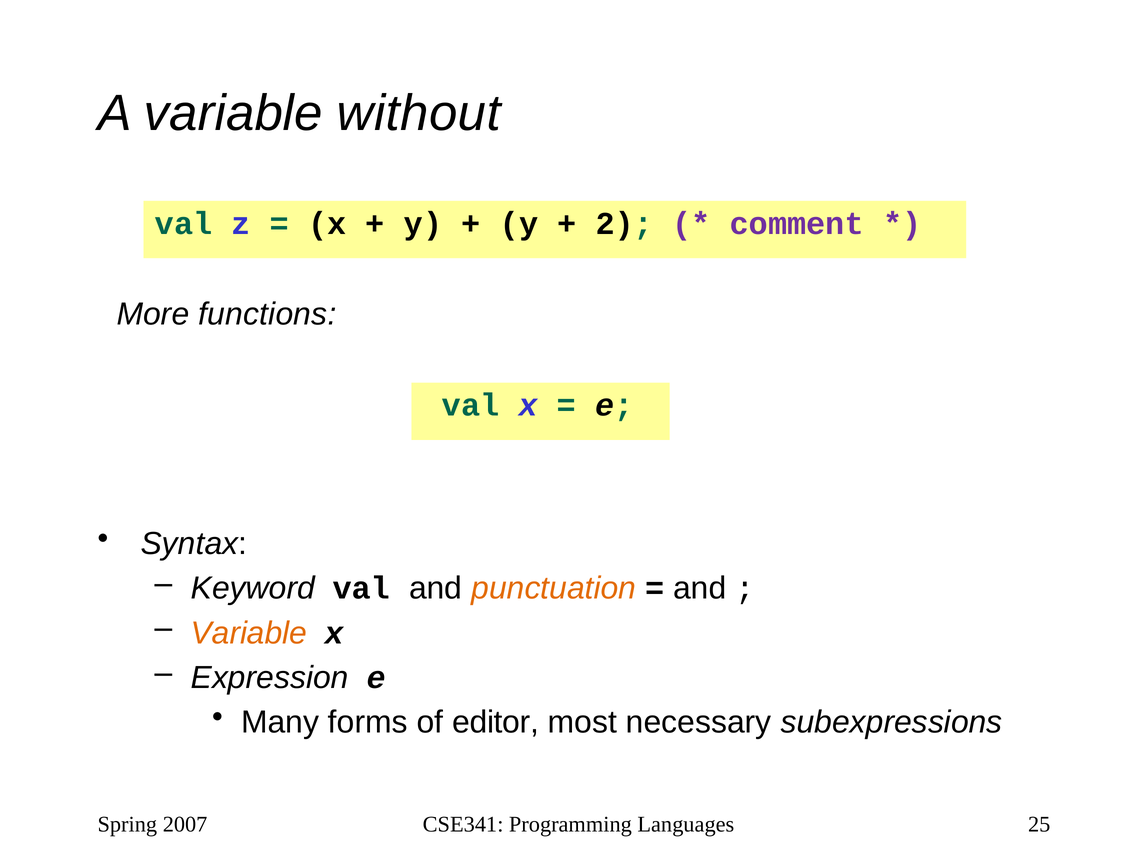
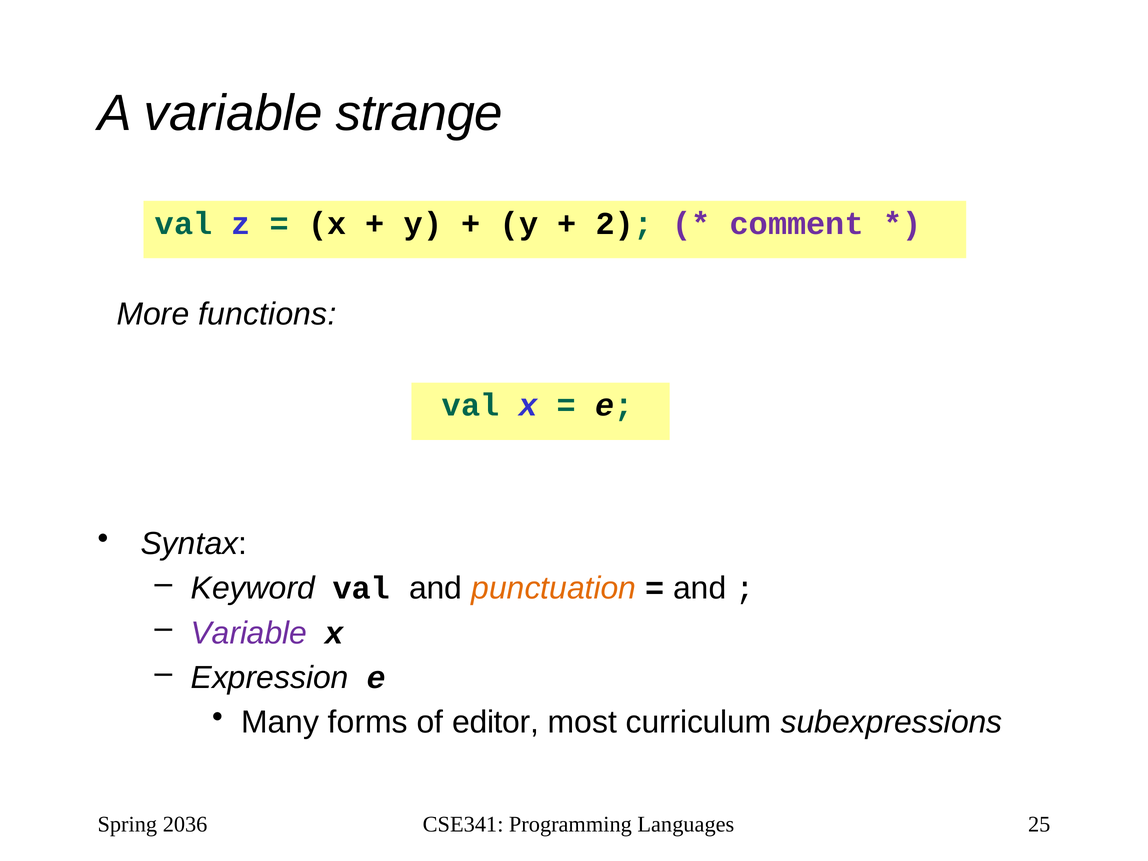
without: without -> strange (419, 114)
Variable colour: orange -> purple (249, 633)
necessary: necessary -> curriculum (699, 722)
2007: 2007 -> 2036 (185, 824)
